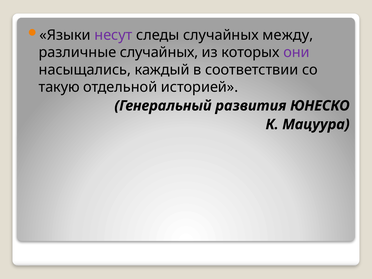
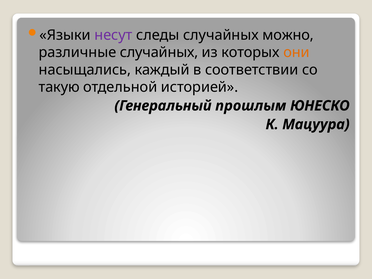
между: между -> можно (288, 35)
они colour: purple -> orange (297, 52)
развития: развития -> прошлым (251, 106)
